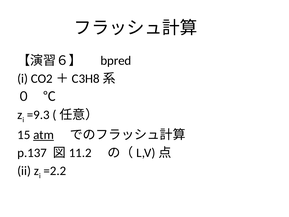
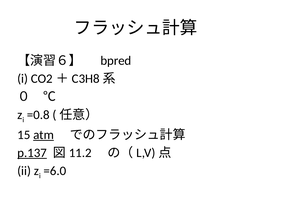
=9.3: =9.3 -> =0.8 (38, 115)
p.137 underline: none -> present (32, 153)
=2.2: =2.2 -> =6.0 (55, 171)
